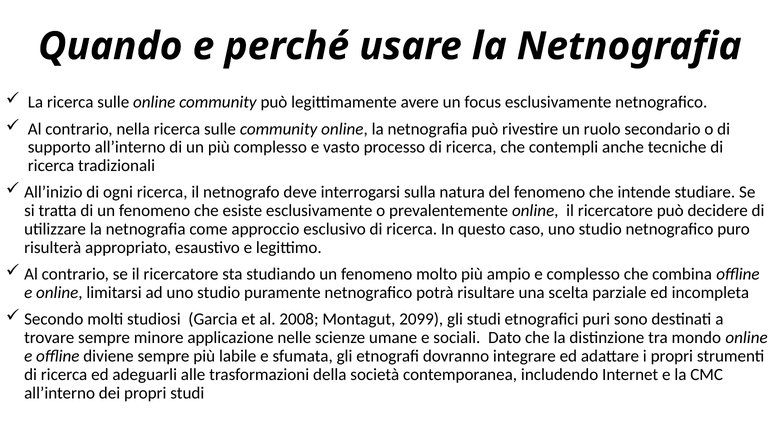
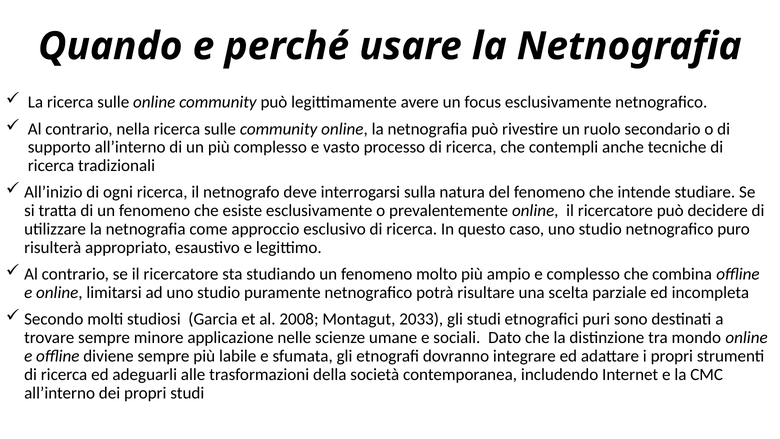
2099: 2099 -> 2033 (421, 319)
